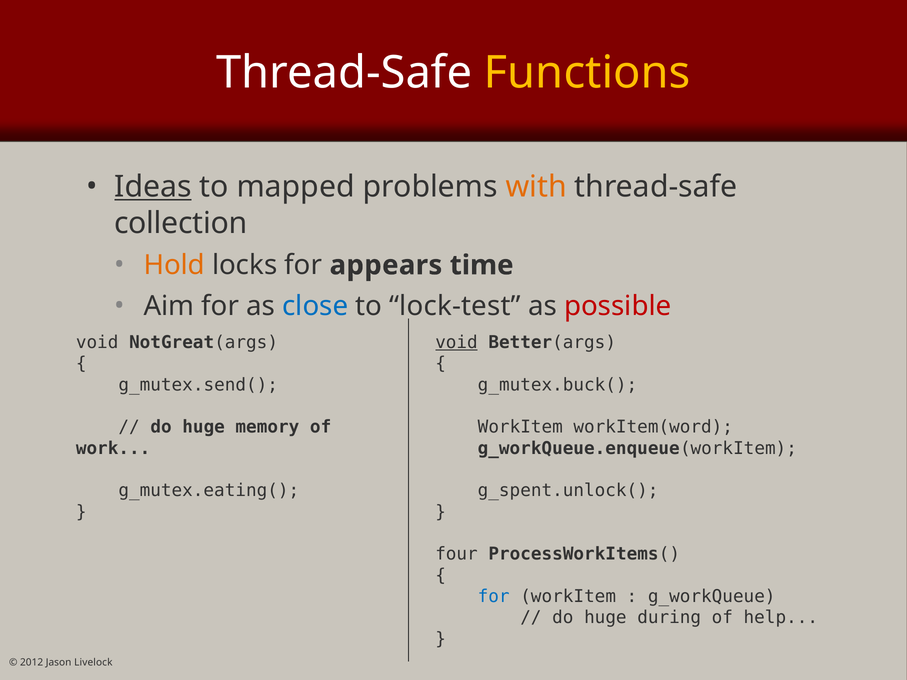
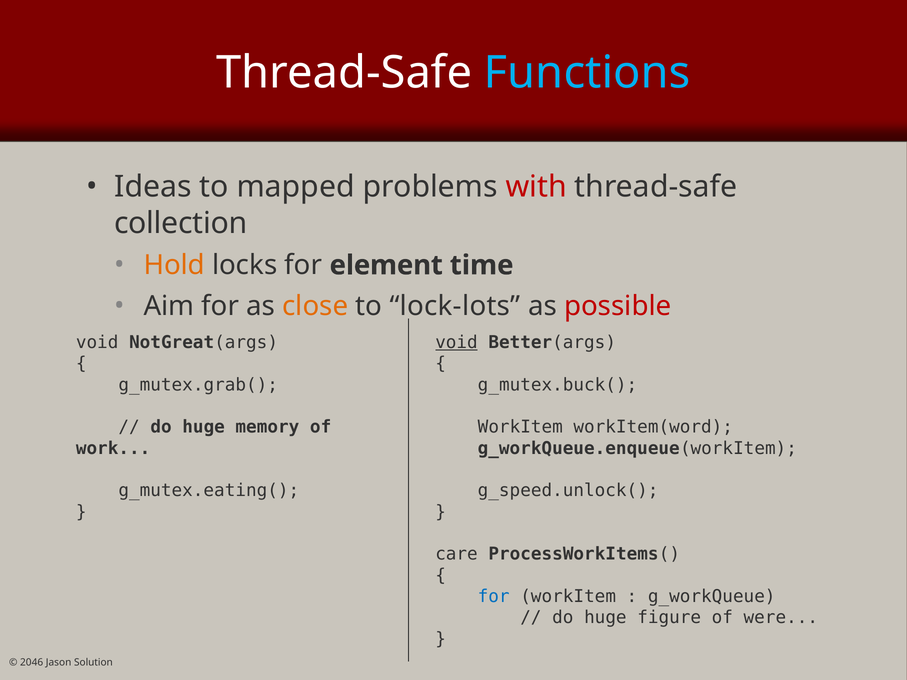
Functions colour: yellow -> light blue (587, 73)
Ideas underline: present -> none (153, 187)
with colour: orange -> red (536, 187)
appears: appears -> element (386, 265)
close colour: blue -> orange (315, 306)
lock-test: lock-test -> lock-lots (455, 306)
g_mutex.send(: g_mutex.send( -> g_mutex.grab( (198, 385)
g_spent.unlock(: g_spent.unlock( -> g_speed.unlock( (568, 491)
four: four -> care (456, 554)
during: during -> figure (669, 618)
help: help -> were (781, 618)
2012: 2012 -> 2046 (32, 663)
Livelock: Livelock -> Solution (93, 663)
